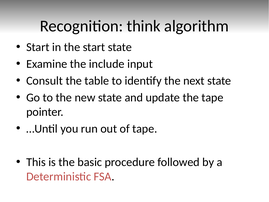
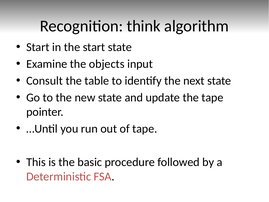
include: include -> objects (107, 64)
